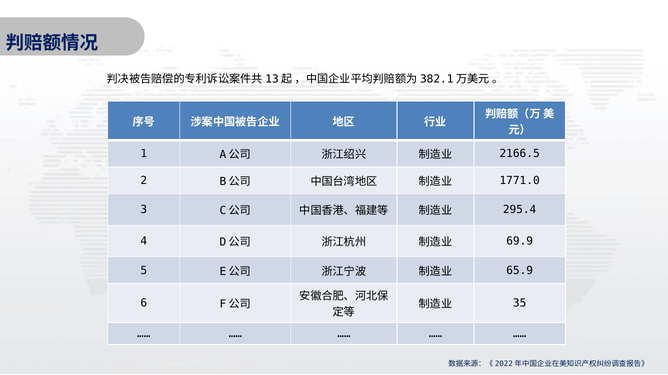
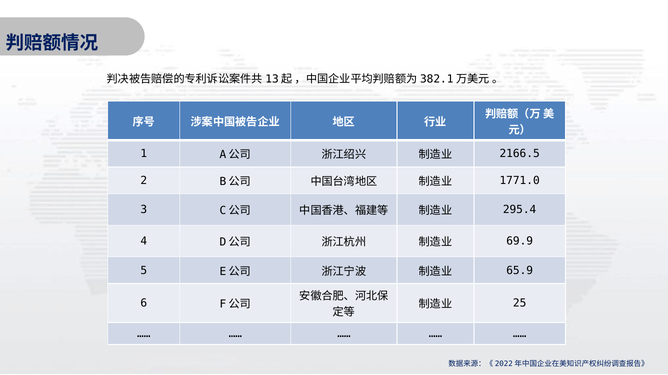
35: 35 -> 25 (520, 304)
